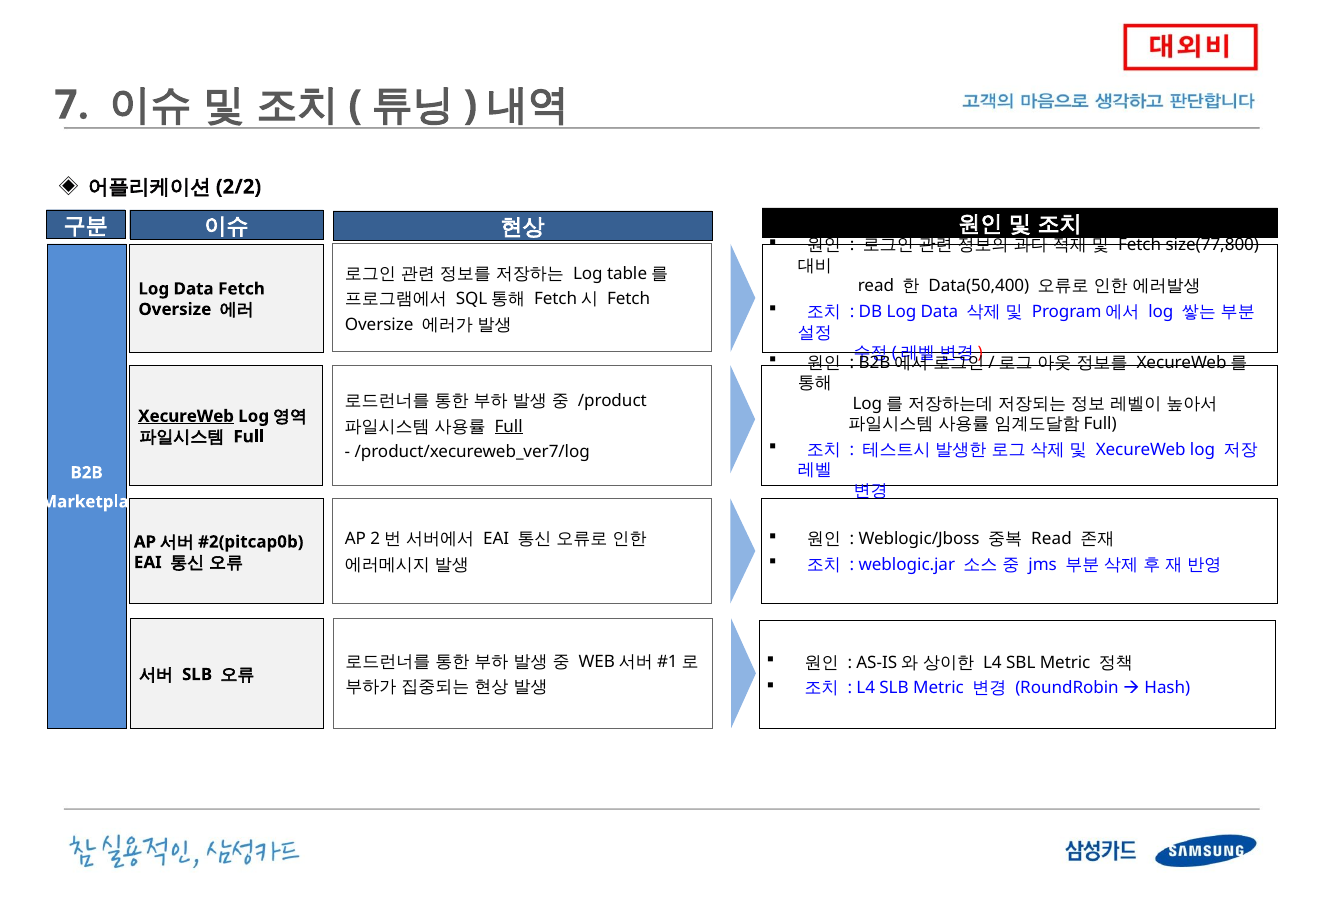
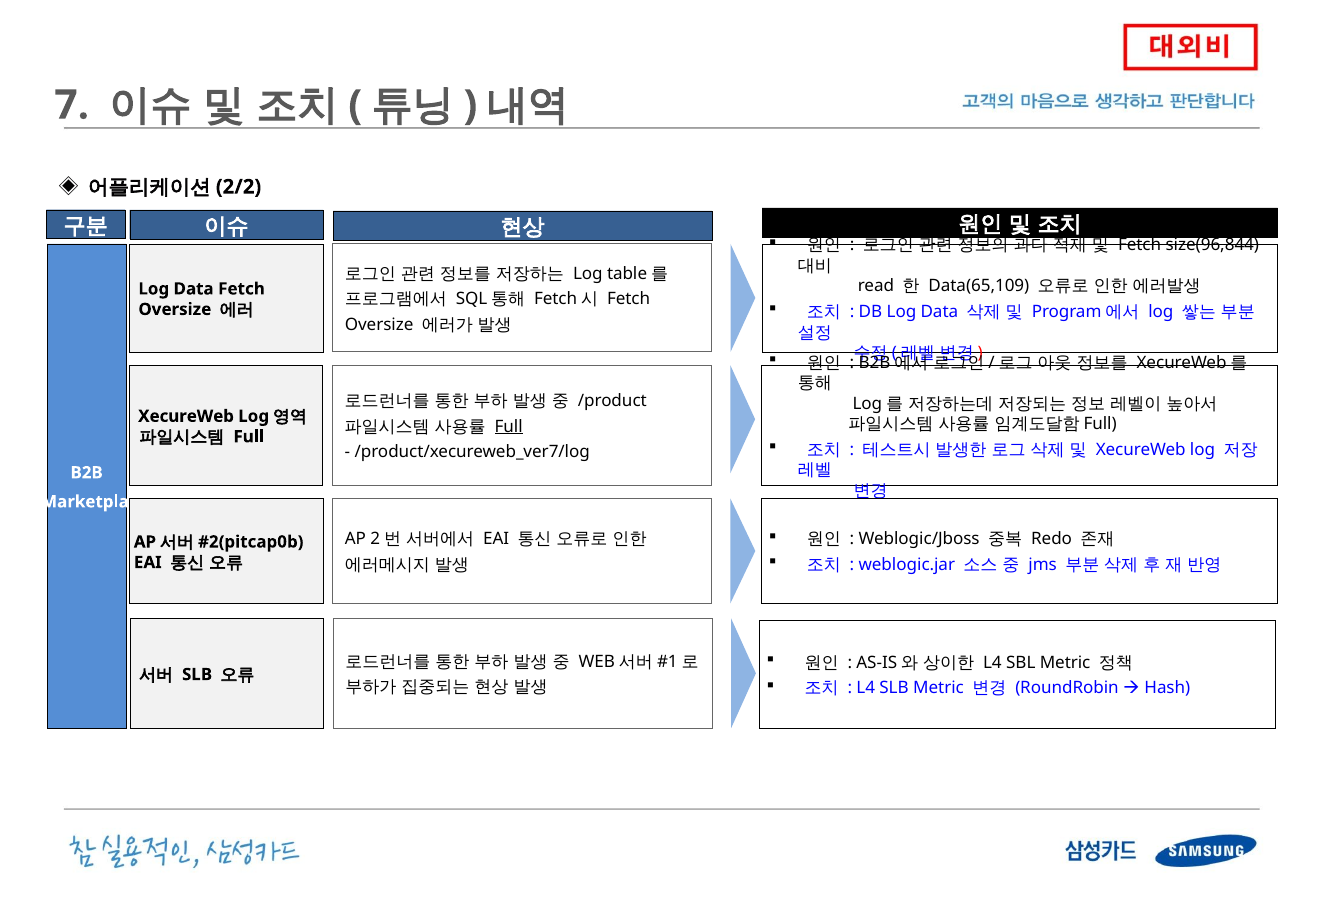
size(77,800: size(77,800 -> size(96,844 (1212, 245)
Data(50,400: Data(50,400 -> Data(65,109 (979, 286)
XecureWeb underline: present -> none (186, 416)
Read: Read -> Redo (1052, 539)
